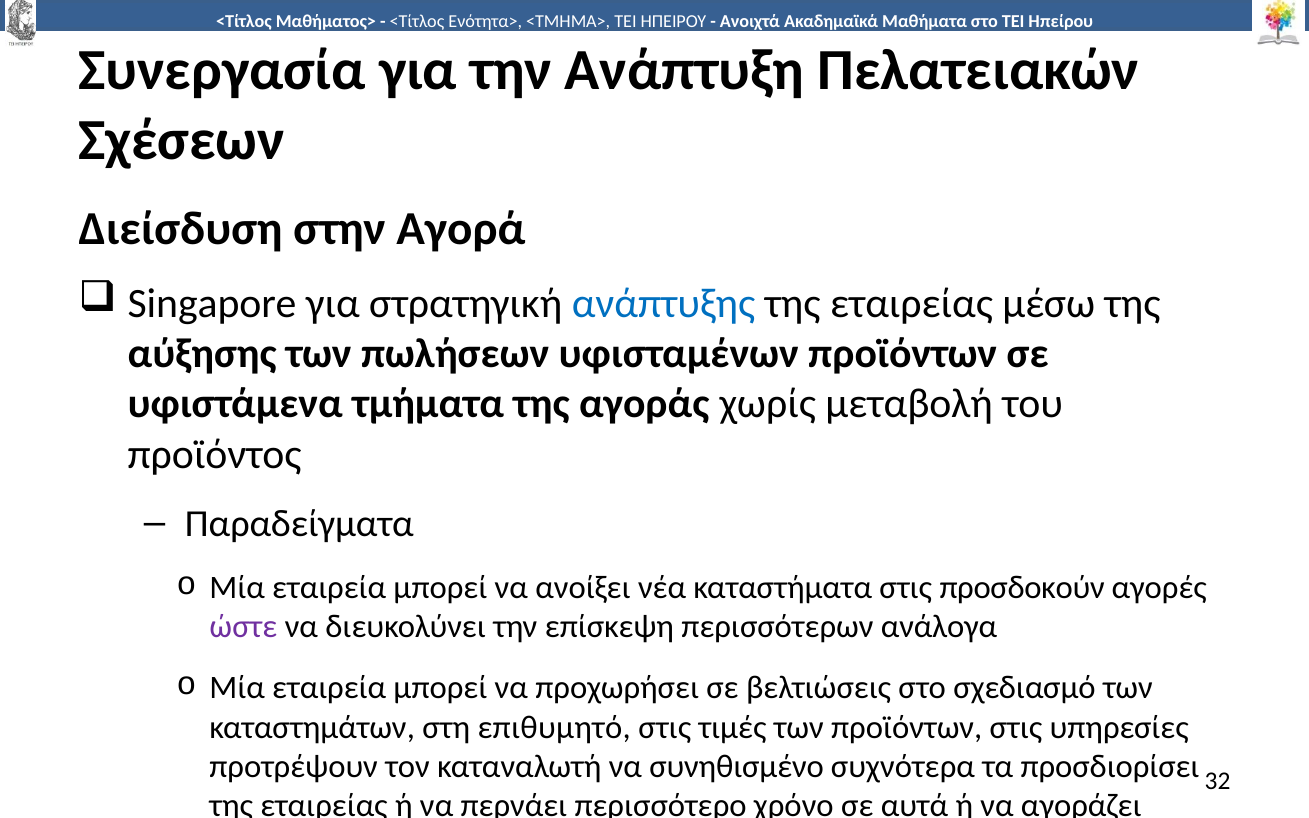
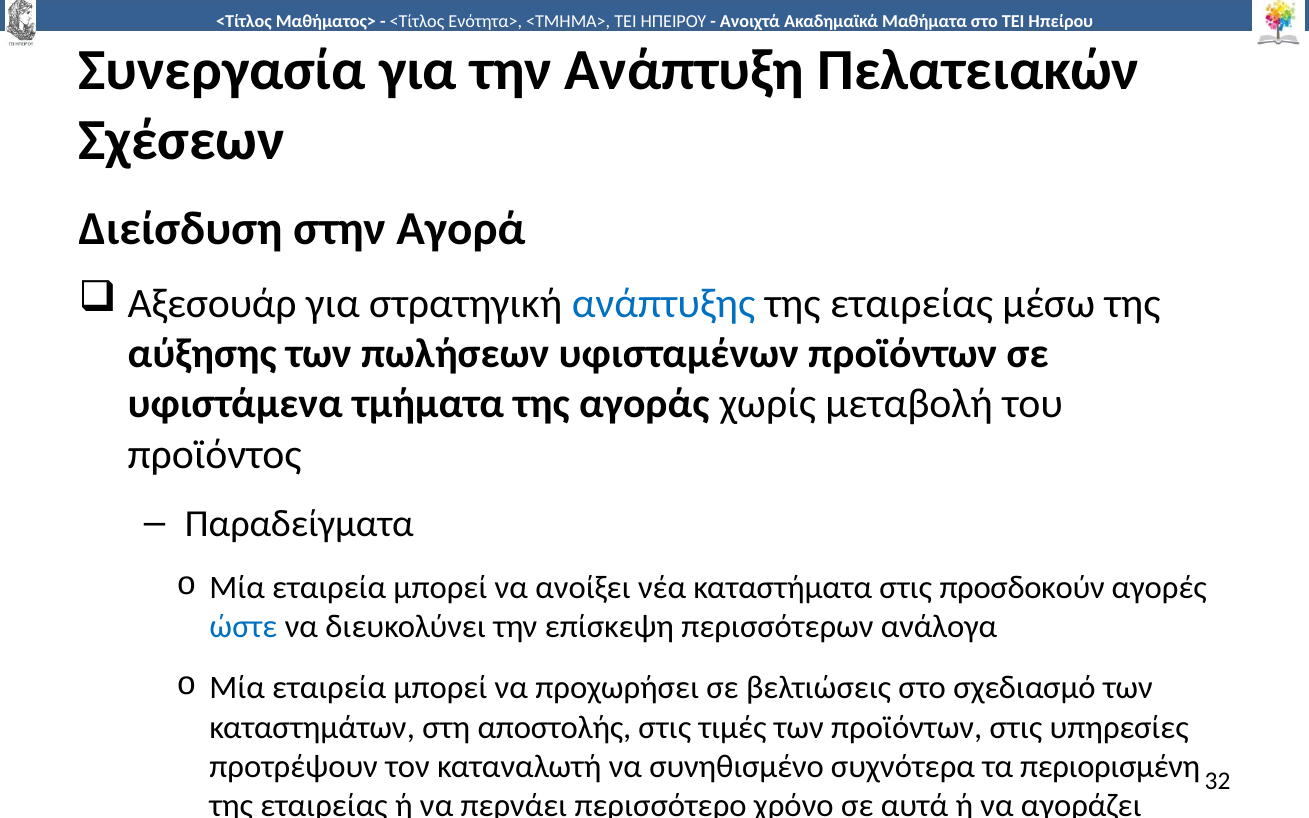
Singapore: Singapore -> Αξεσουάρ (212, 304)
ώστε colour: purple -> blue (243, 627)
επιθυμητό: επιθυμητό -> αποστολής (554, 727)
προσδιορίσει: προσδιορίσει -> περιορισμένη (1110, 767)
